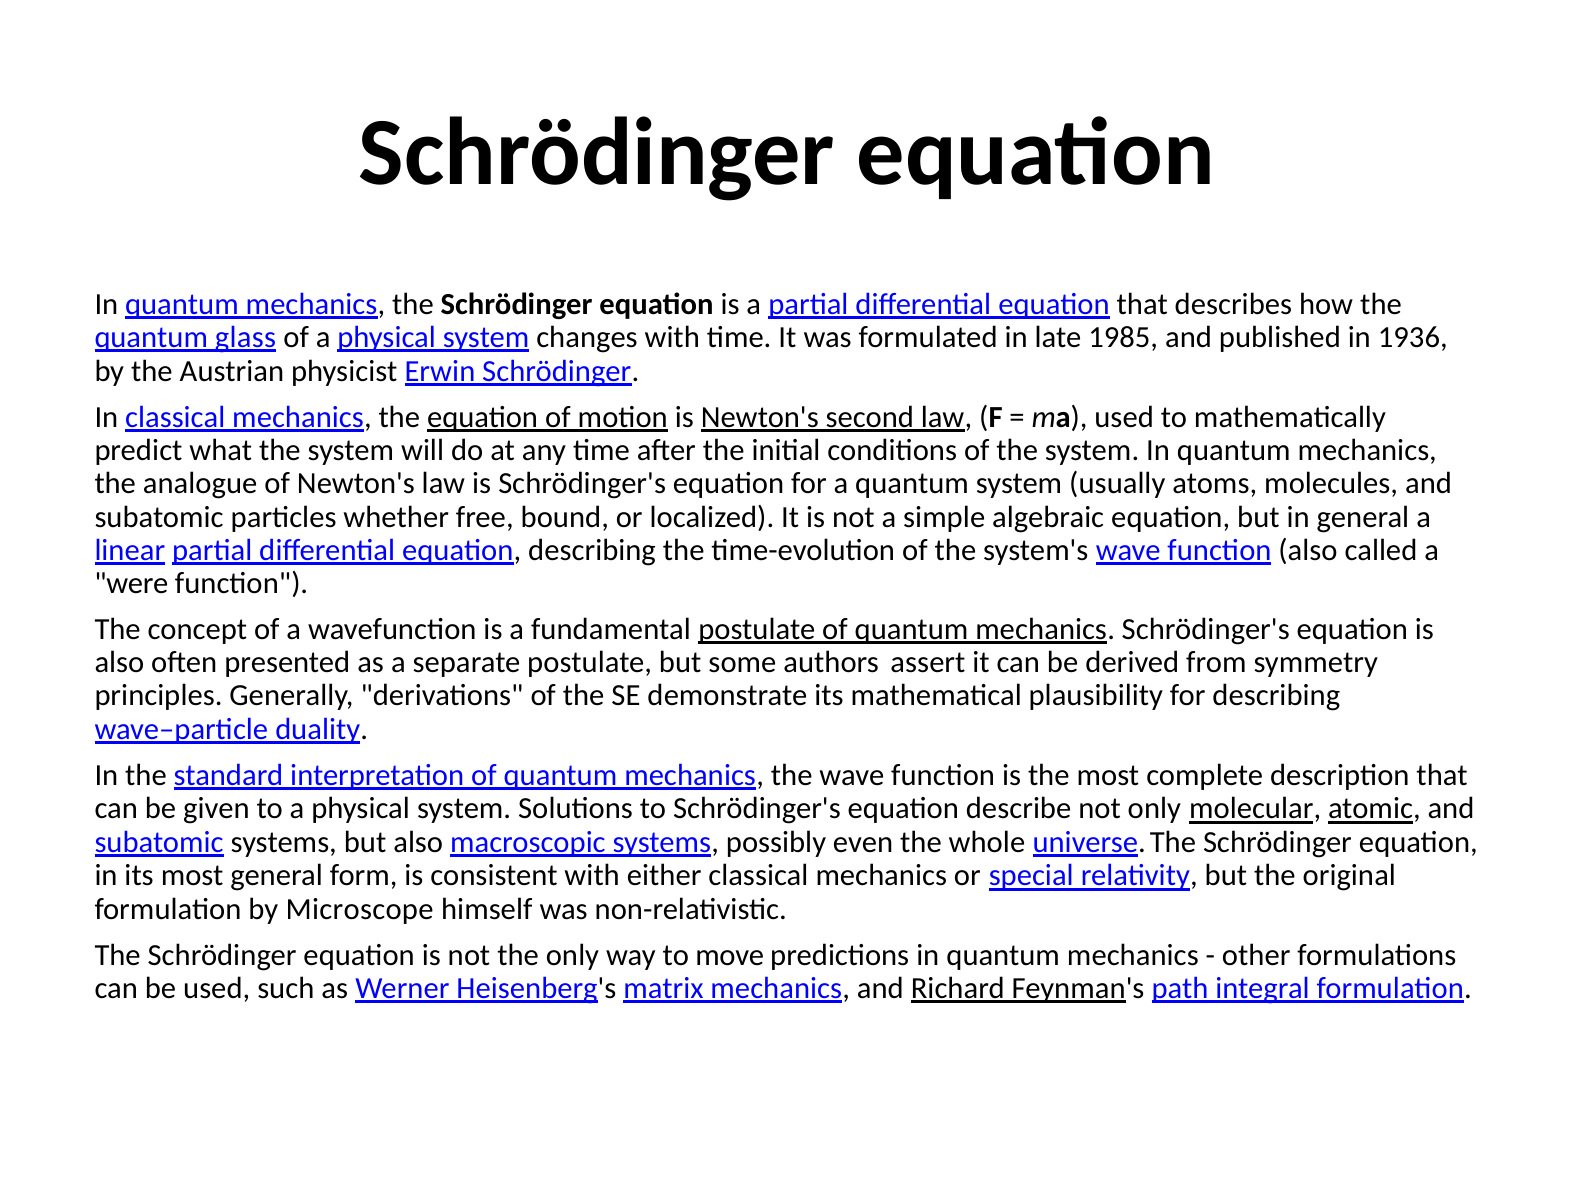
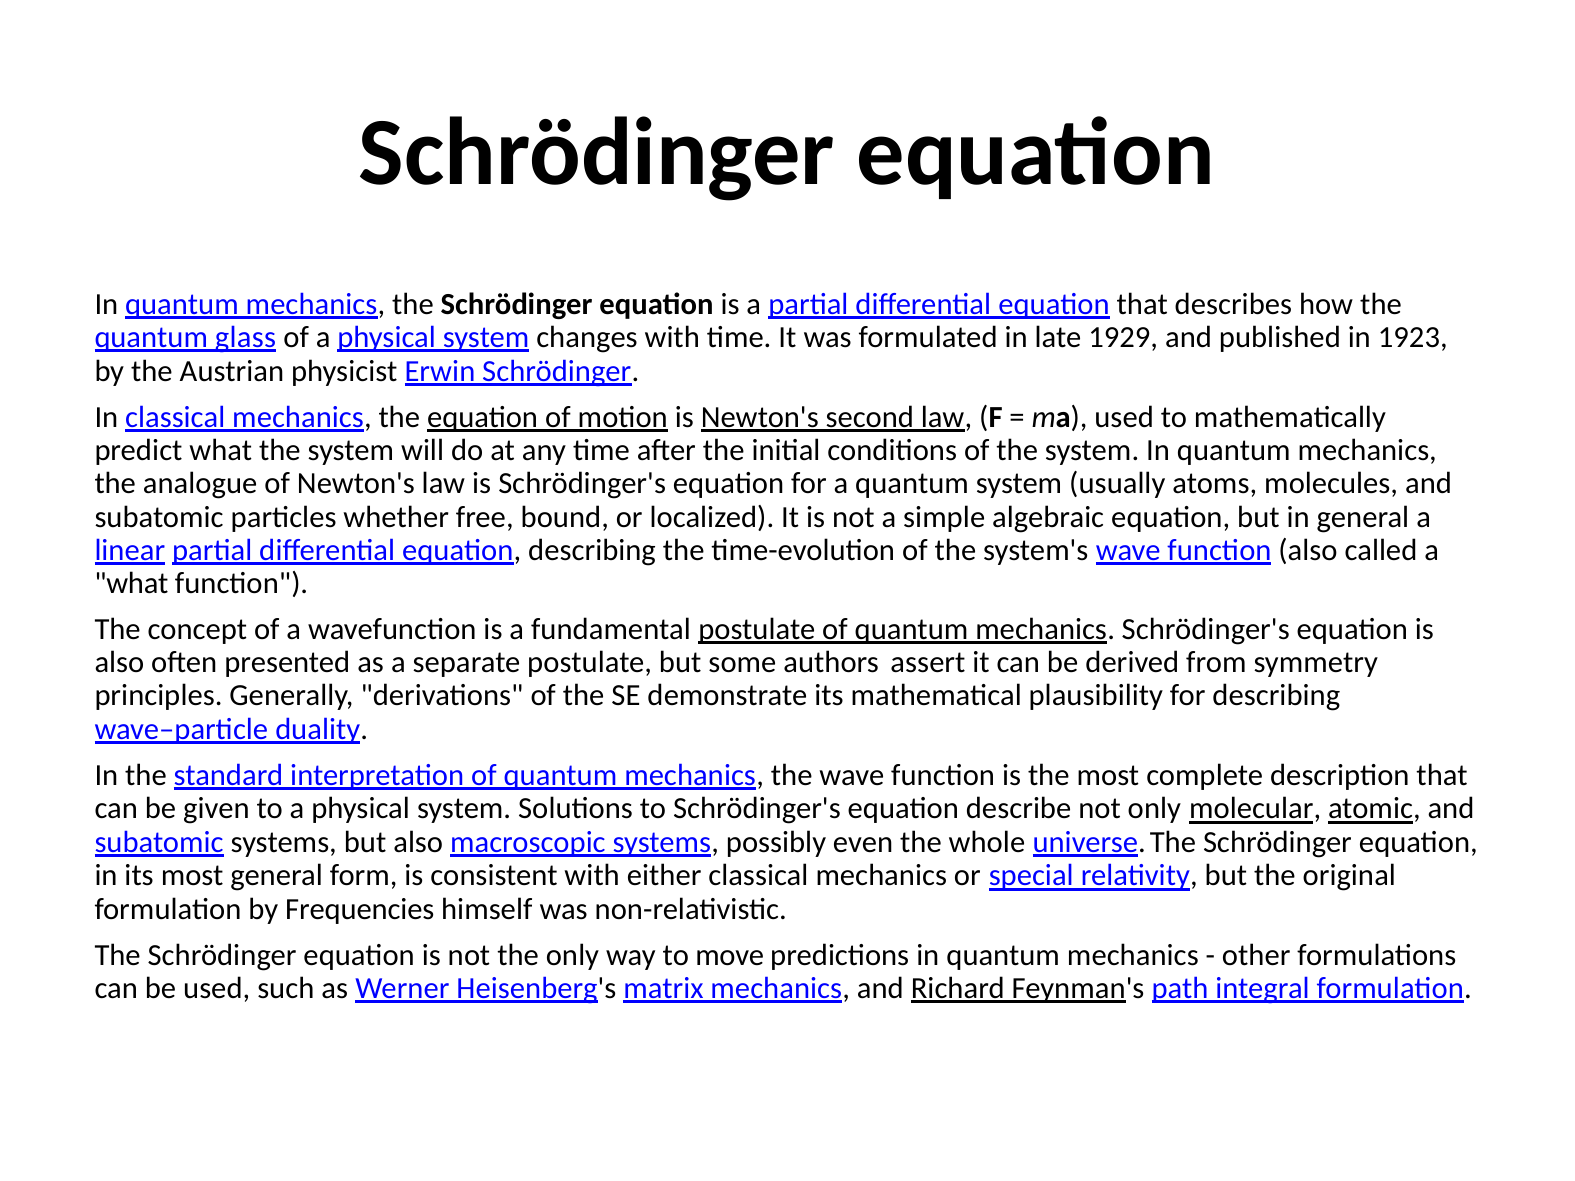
1985: 1985 -> 1929 (1123, 338)
1936: 1936 -> 1923 (1413, 338)
were: were -> what (131, 584)
Microscope: Microscope -> Frequencies (360, 909)
